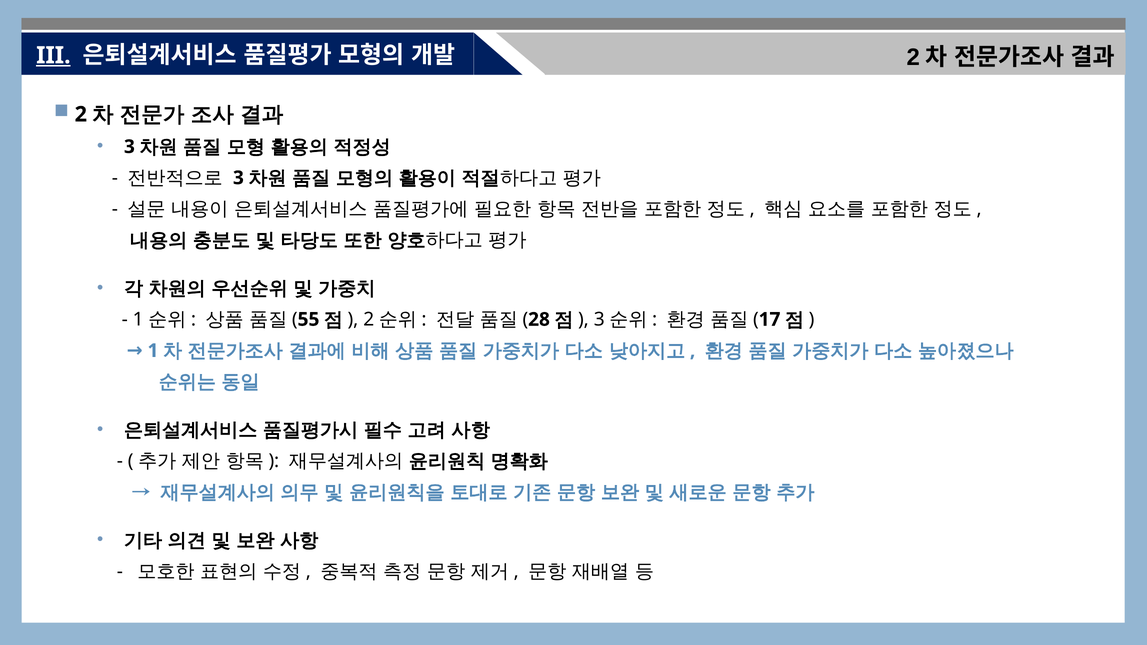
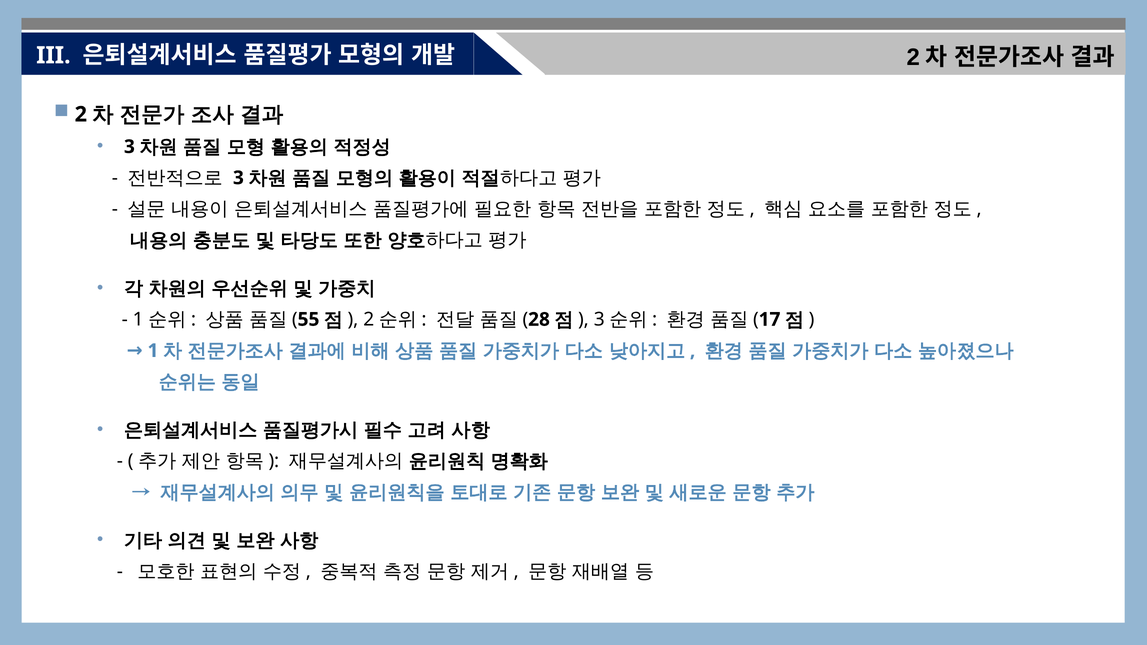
III underline: present -> none (53, 55)
